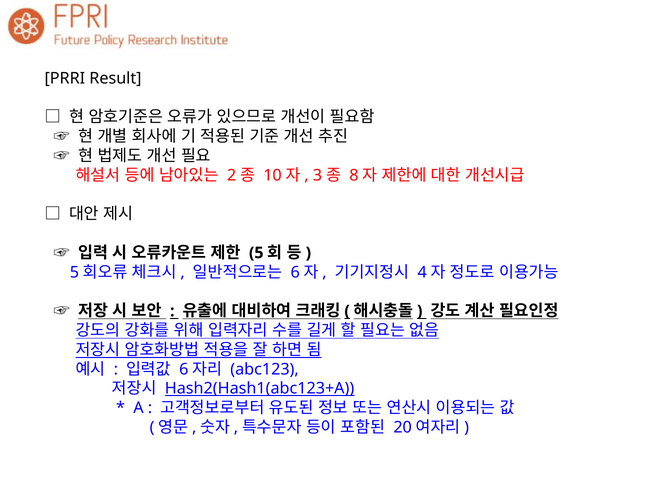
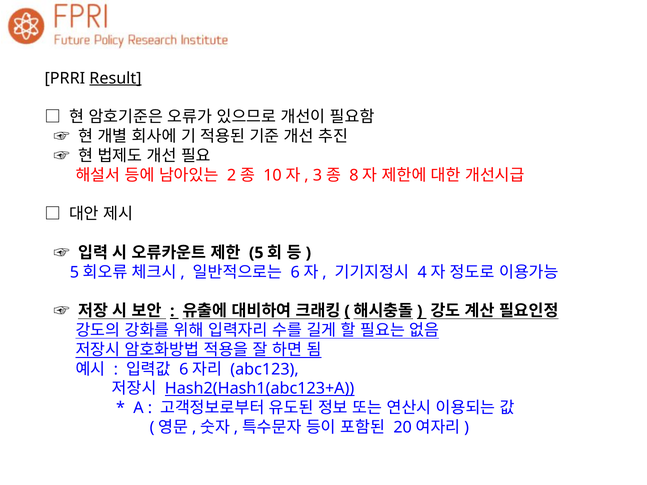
Result underline: none -> present (115, 78)
